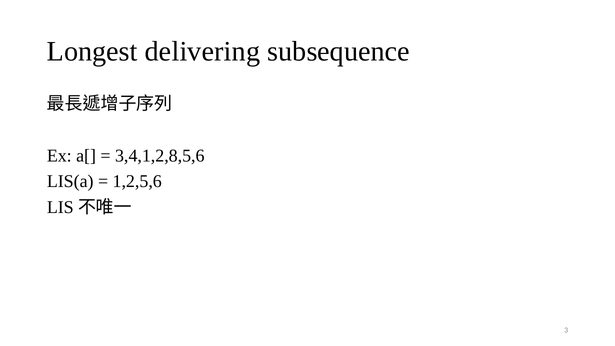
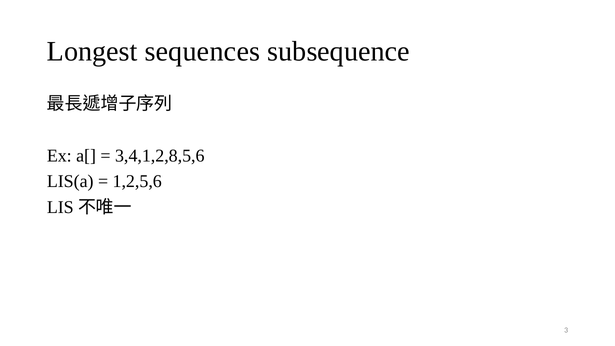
delivering: delivering -> sequences (202, 52)
